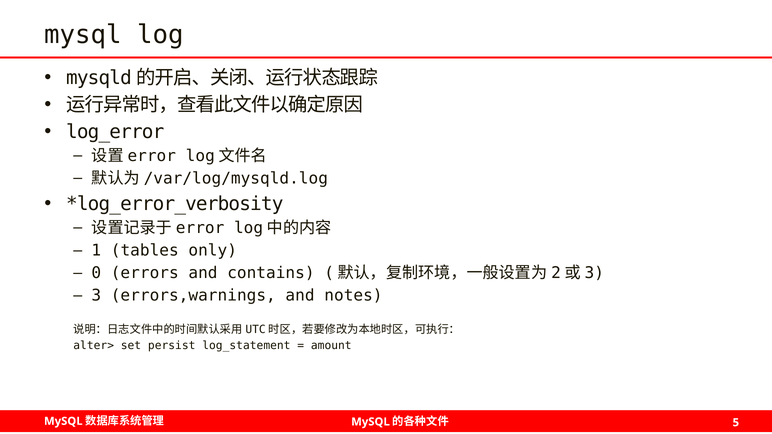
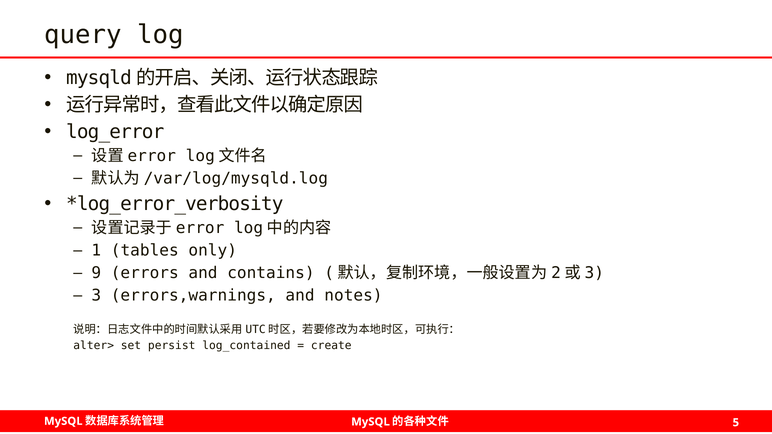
mysql: mysql -> query (83, 35)
0: 0 -> 9 (96, 273)
log_statement: log_statement -> log_contained (246, 346)
amount: amount -> create (331, 346)
